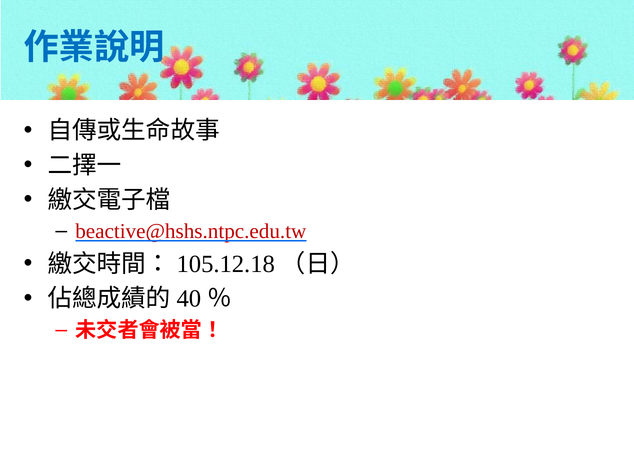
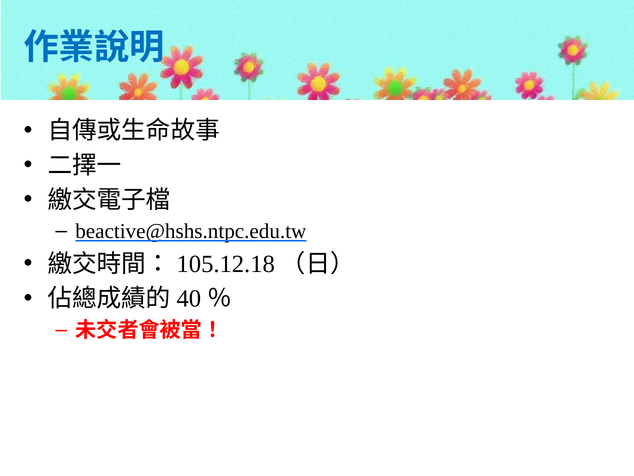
beactive@hshs.ntpc.edu.tw colour: red -> black (191, 231)
